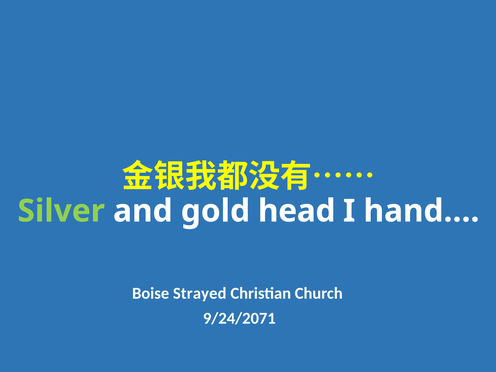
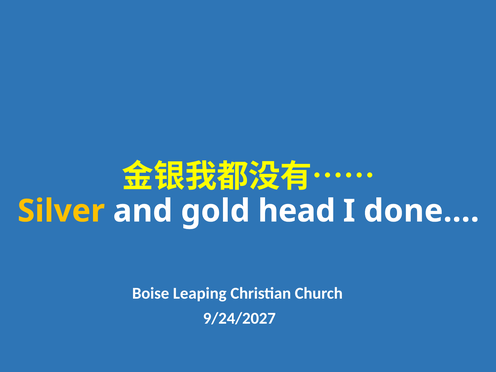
Silver colour: light green -> yellow (61, 211)
hand…: hand… -> done… (421, 211)
Strayed: Strayed -> Leaping (200, 294)
9/24/2071: 9/24/2071 -> 9/24/2027 (239, 318)
